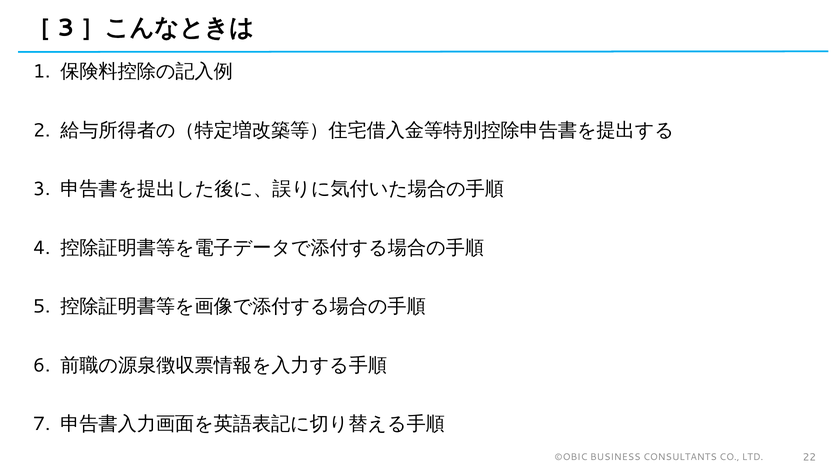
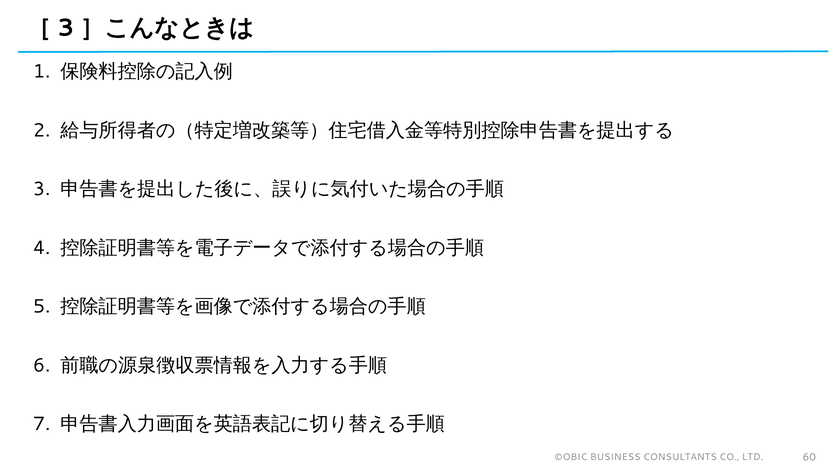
22: 22 -> 60 (809, 457)
